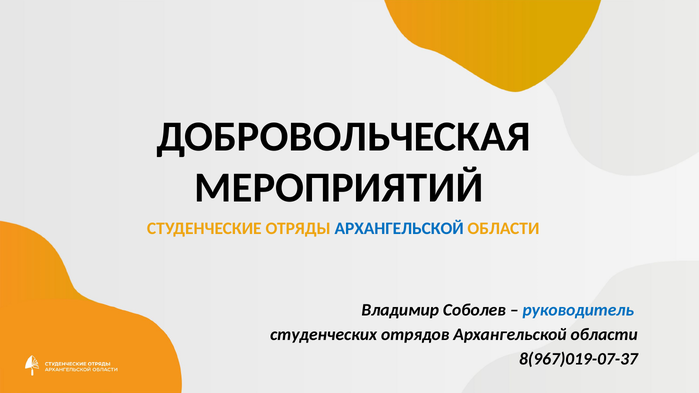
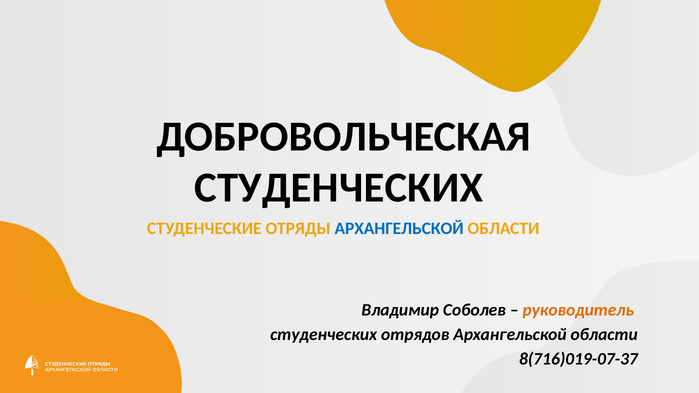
МЕРОПРИЯТИЙ: МЕРОПРИЯТИЙ -> СТУДЕНЧЕСКИХ (339, 188)
руководитель colour: blue -> orange (578, 310)
8(967)019-07-37: 8(967)019-07-37 -> 8(716)019-07-37 (578, 359)
